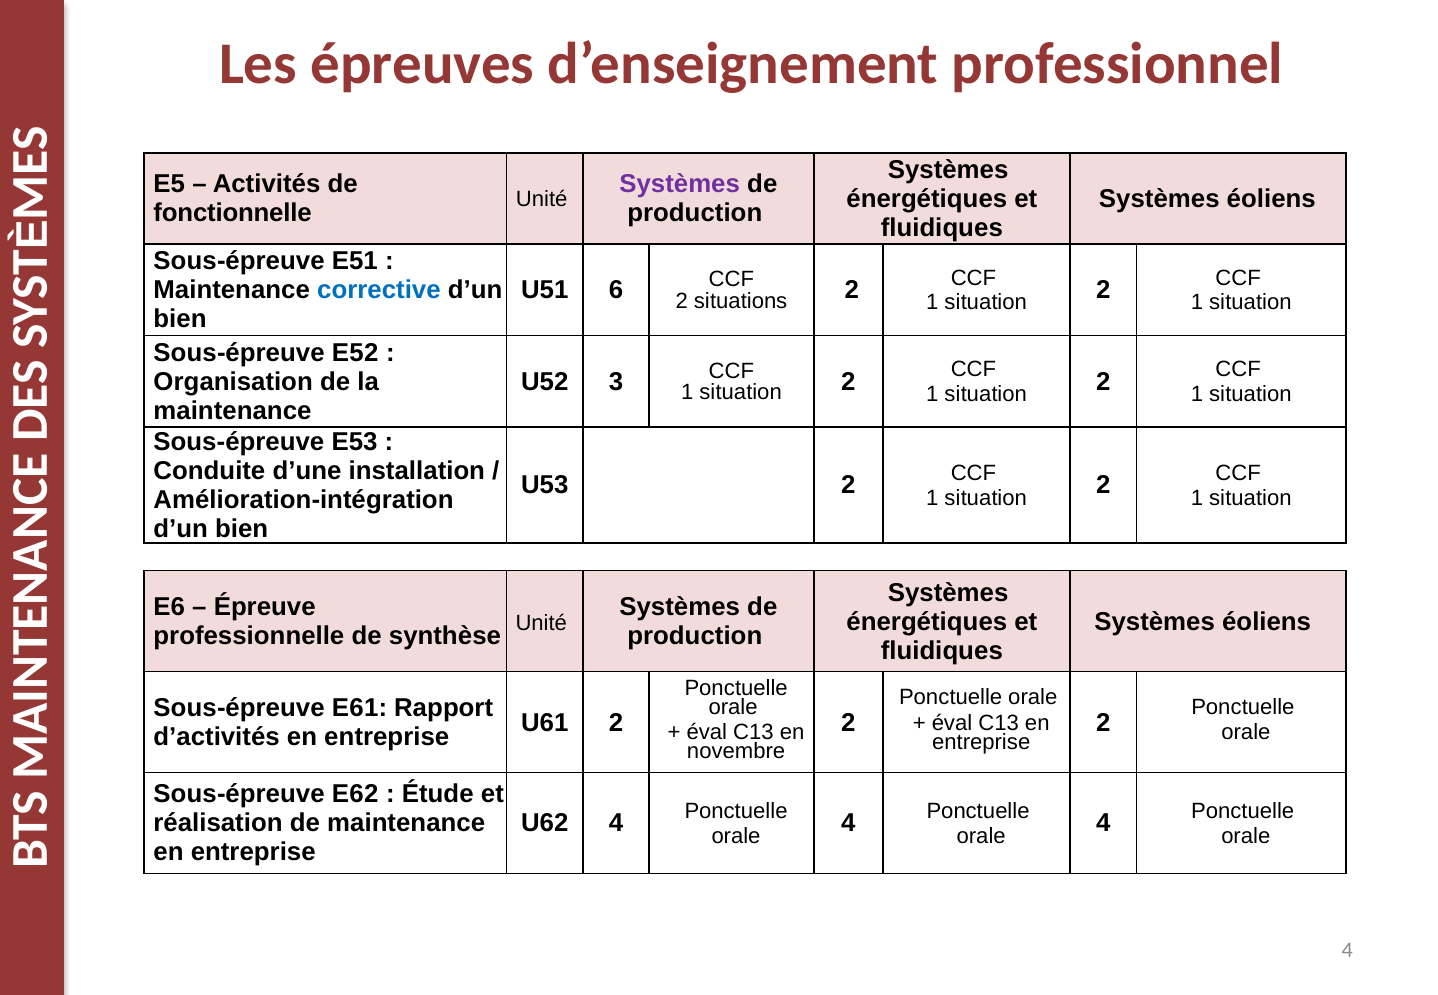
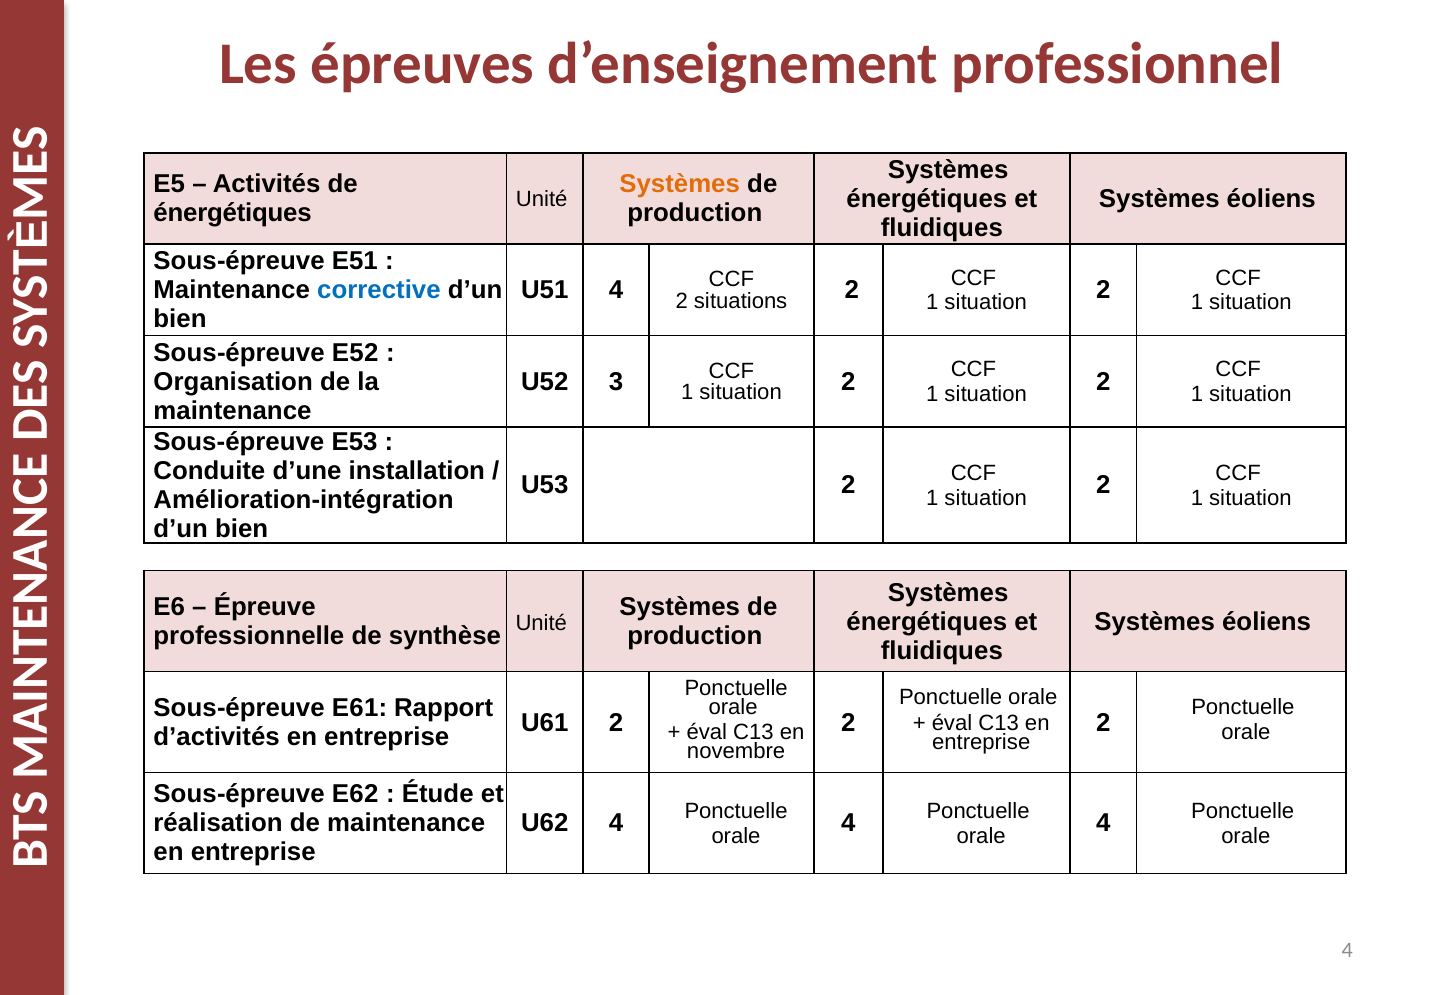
Systèmes colour: purple -> orange (680, 184)
fonctionnelle: fonctionnelle -> énergétiques (233, 213)
U51 6: 6 -> 4 (616, 290)
